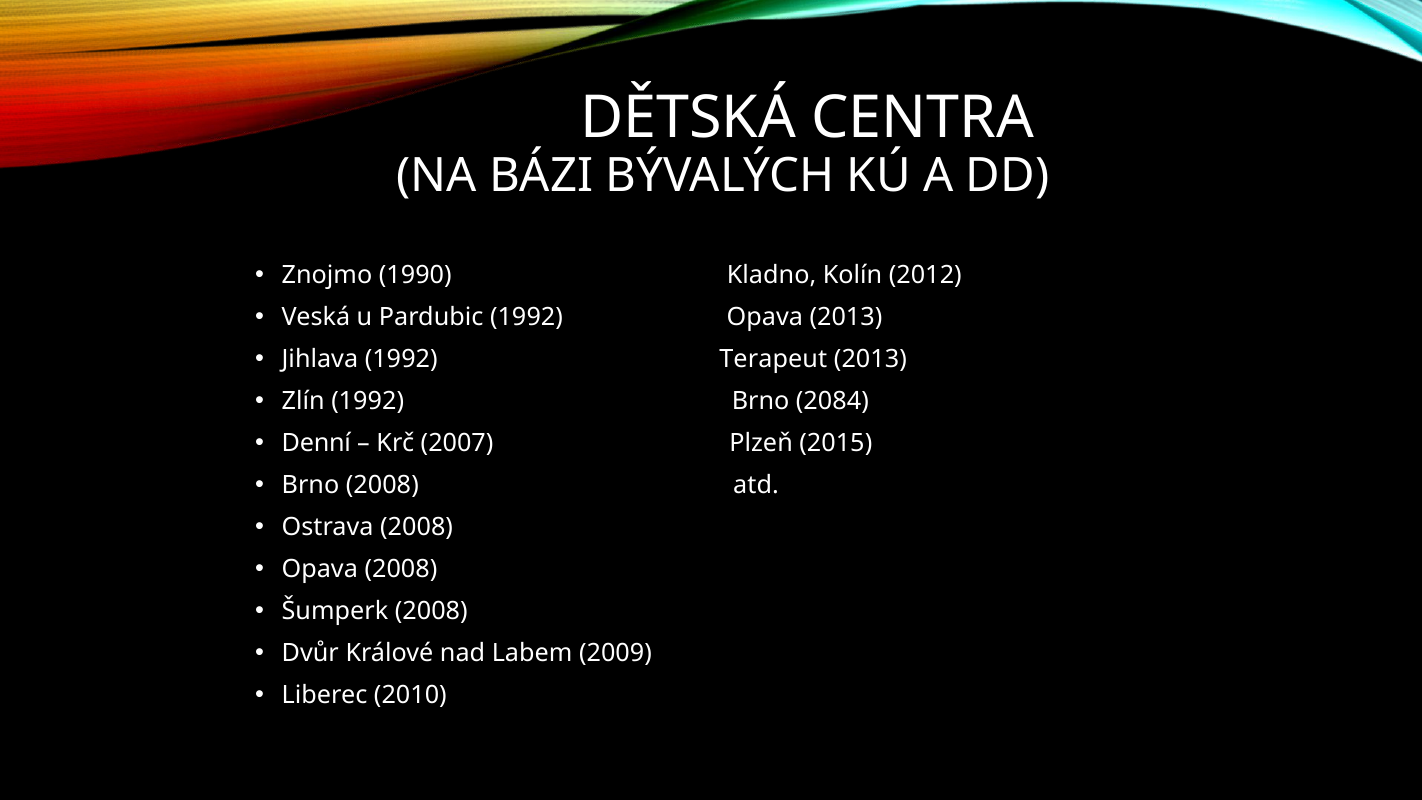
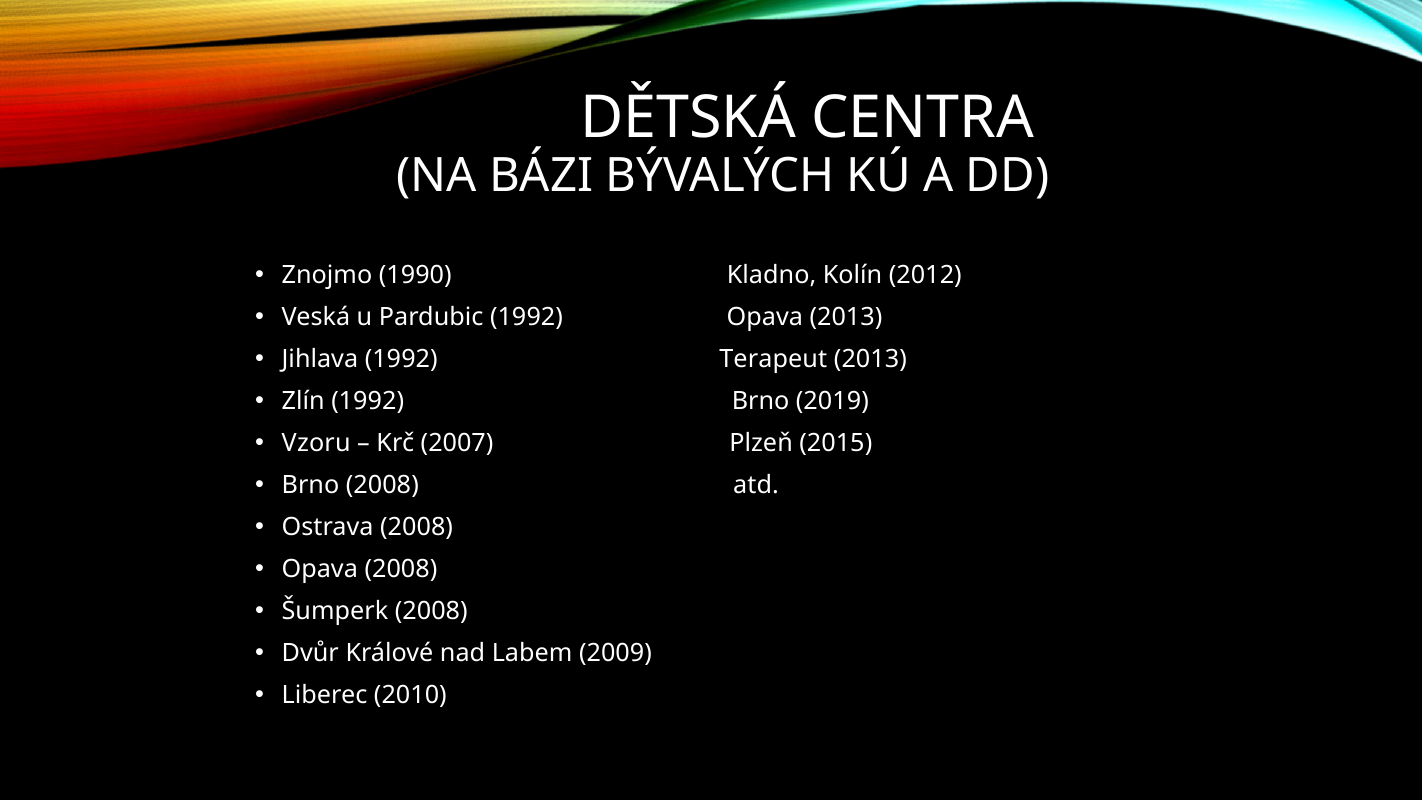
2084: 2084 -> 2019 (832, 401)
Denní: Denní -> Vzoru (316, 443)
